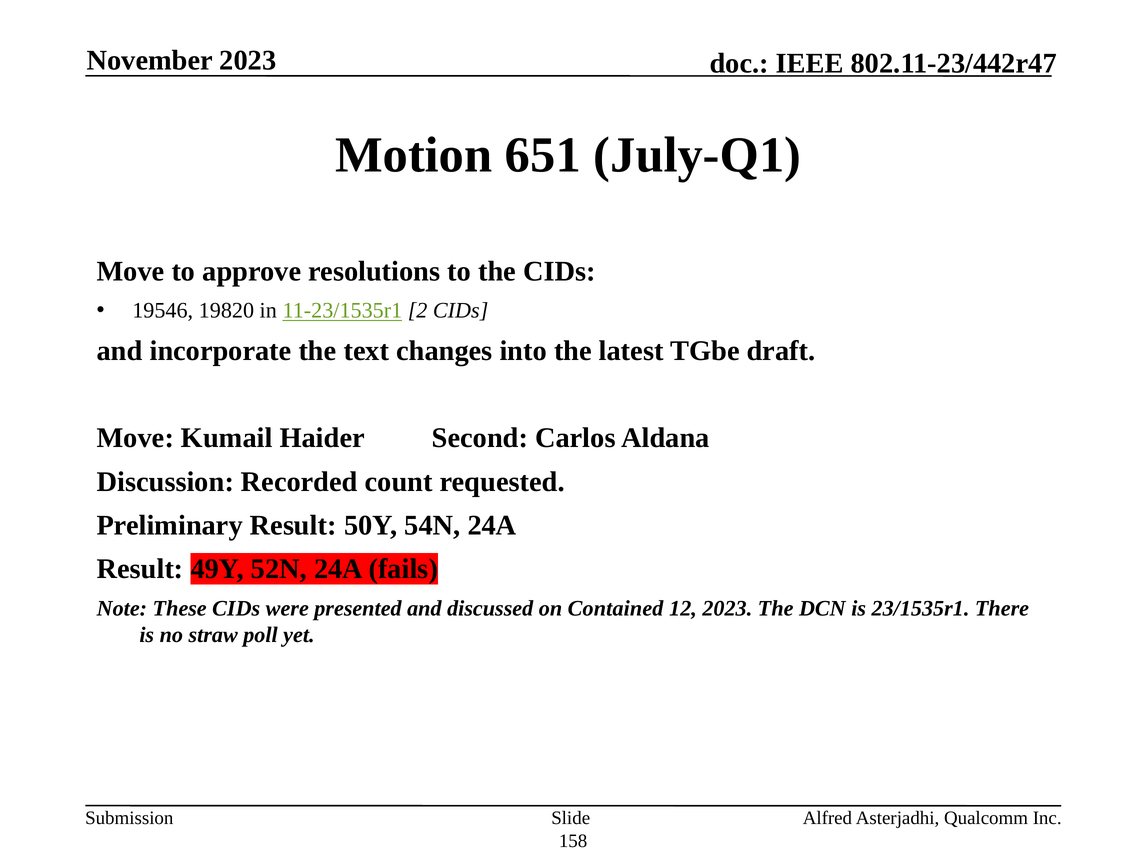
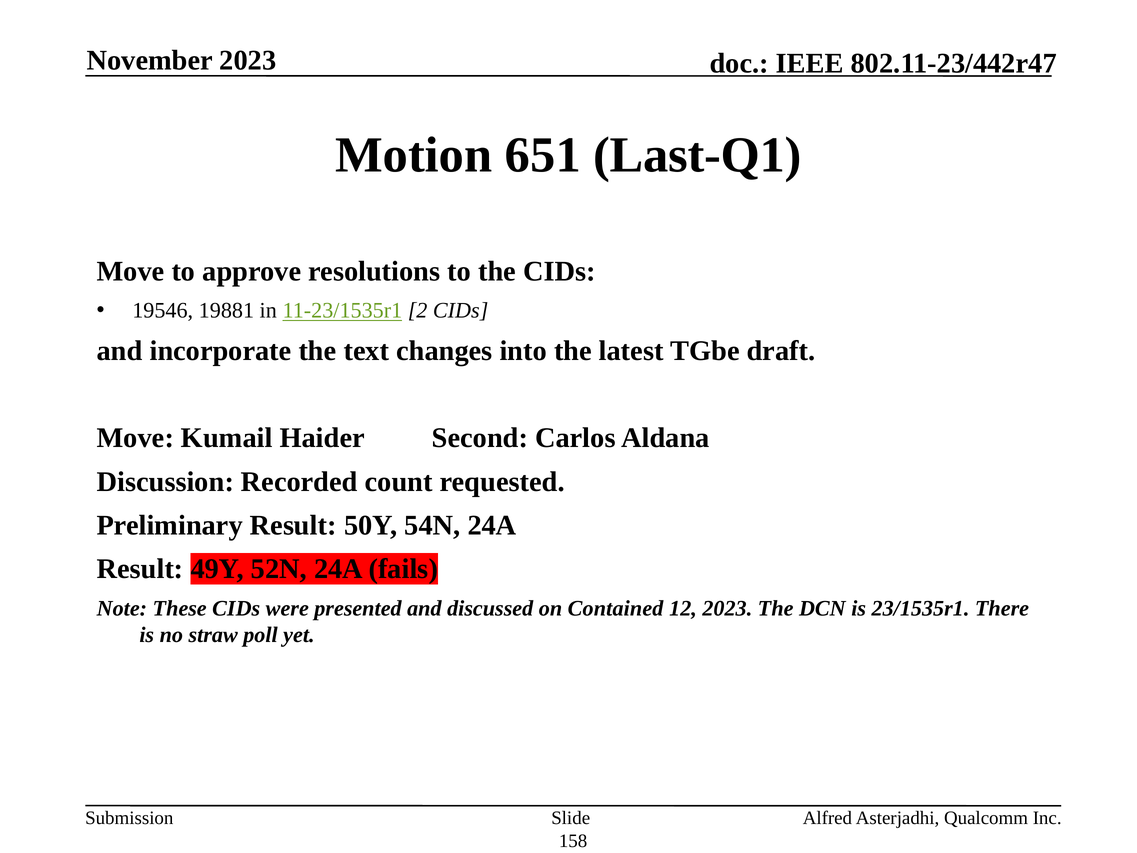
July-Q1: July-Q1 -> Last-Q1 (697, 155)
19820: 19820 -> 19881 (226, 310)
